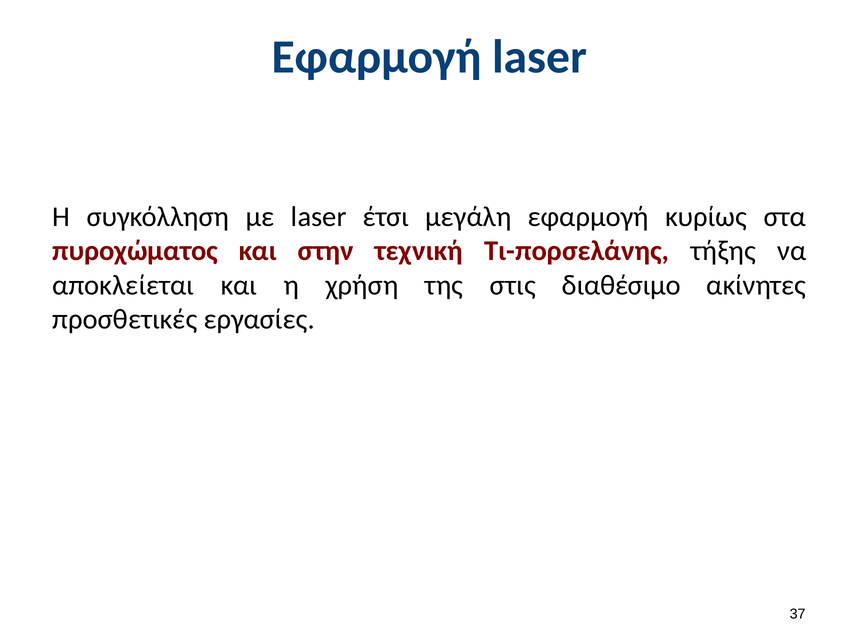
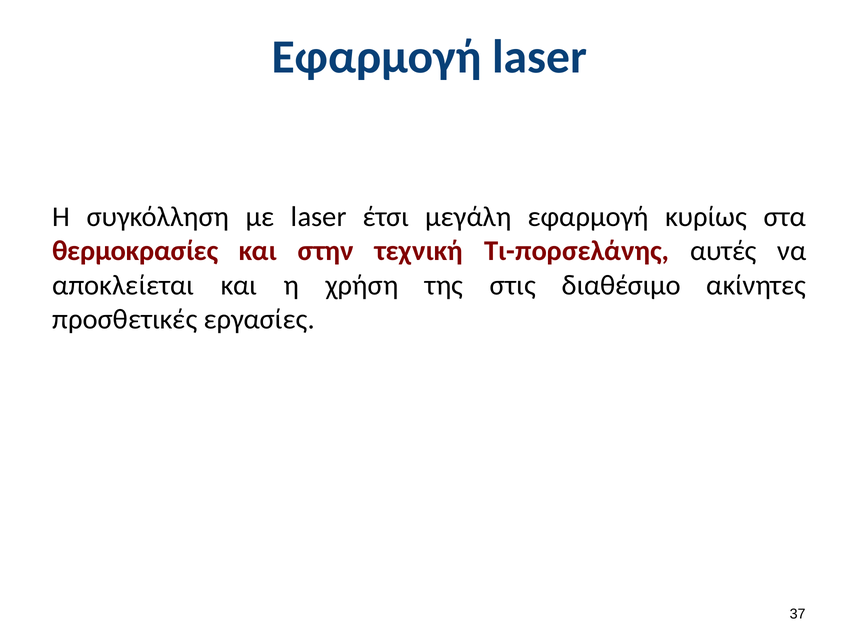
πυροχώματος: πυροχώματος -> θερμοκρασίες (135, 251)
τήξης: τήξης -> αυτές (724, 251)
